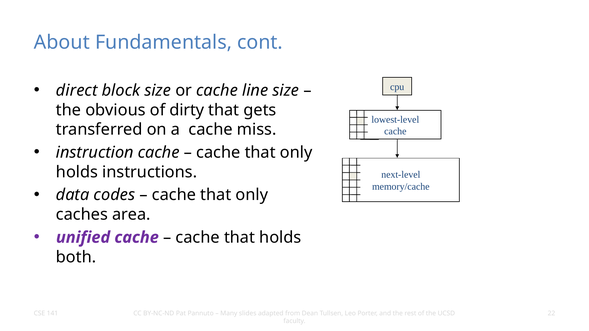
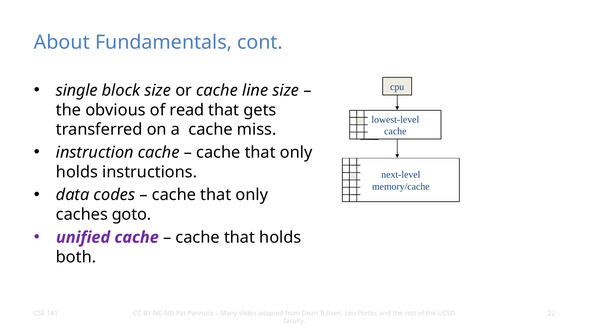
direct: direct -> single (77, 90)
dirty: dirty -> read (187, 110)
area: area -> goto (131, 215)
